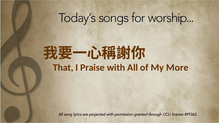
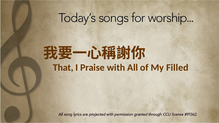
More: More -> Filled (177, 68)
